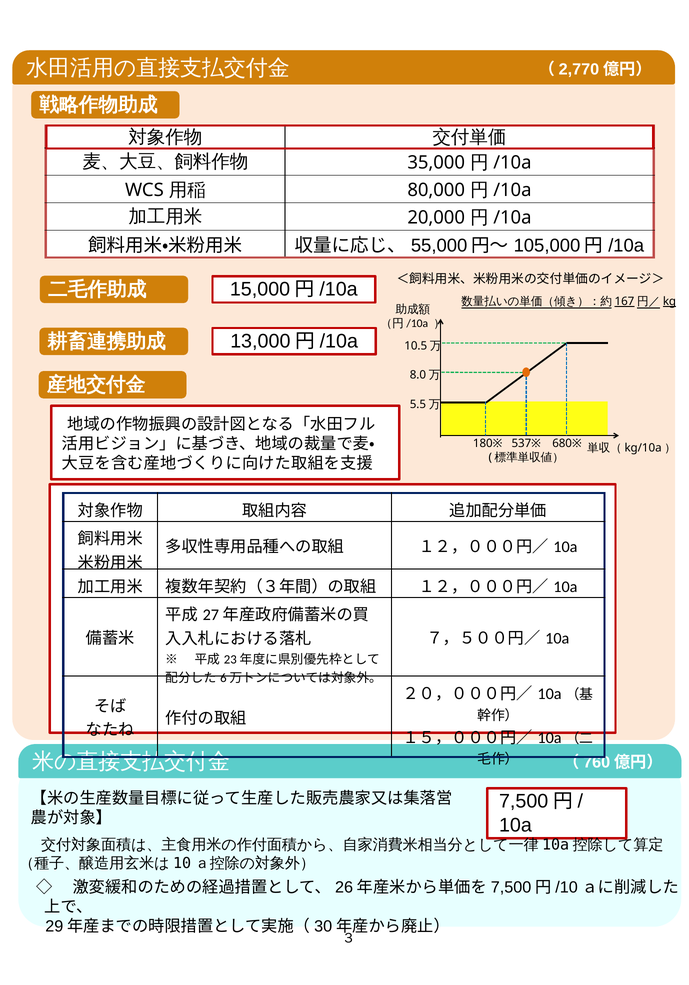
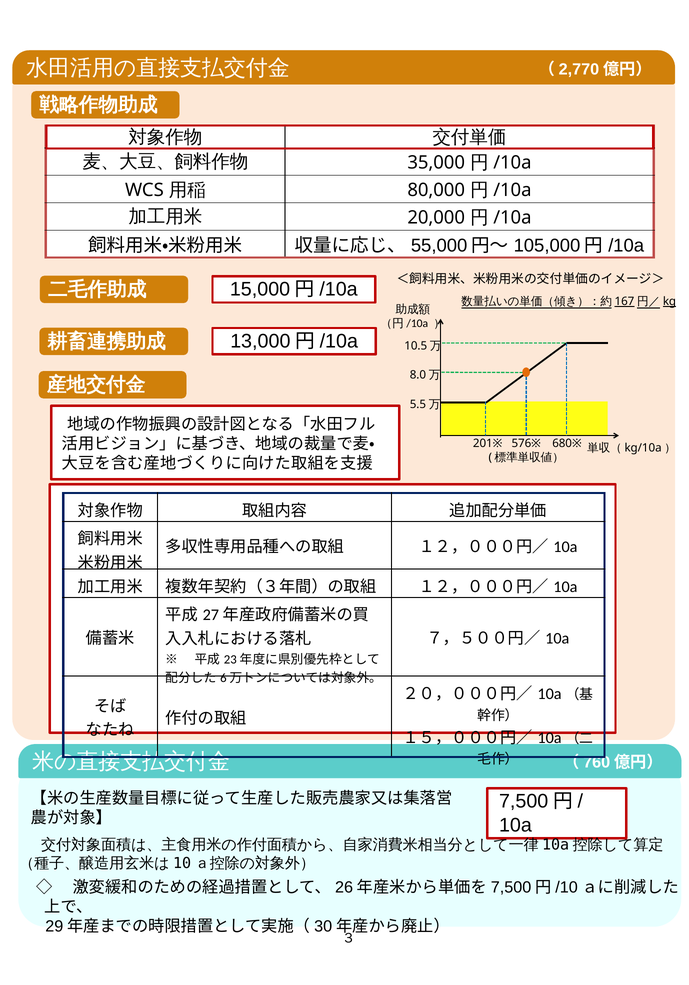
180※: 180※ -> 201※ (488, 443)
537※: 537※ -> 576※ (526, 443)
